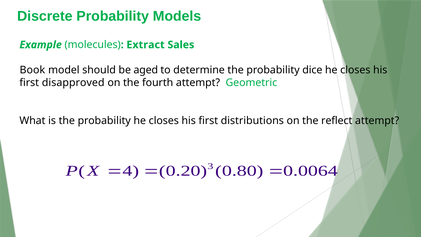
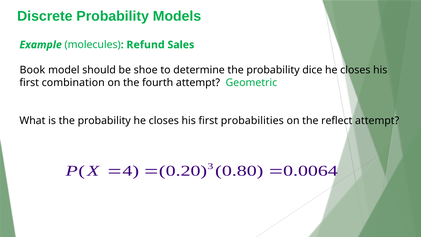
Extract: Extract -> Refund (146, 45)
aged: aged -> shoe (146, 70)
disapproved: disapproved -> combination (73, 83)
distributions: distributions -> probabilities (252, 121)
